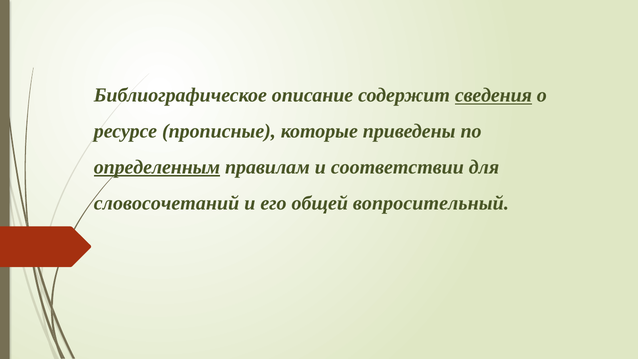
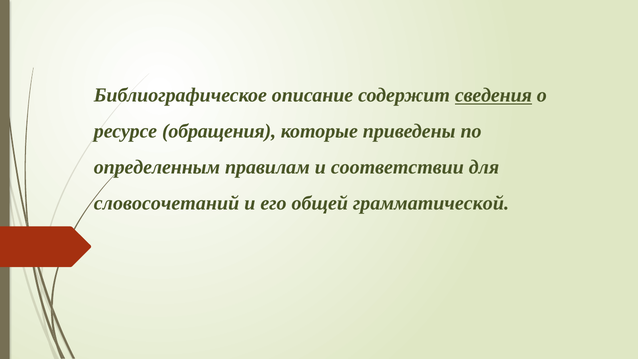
прописные: прописные -> обращения (219, 131)
определенным underline: present -> none (157, 167)
вопросительный: вопросительный -> грамматической (431, 203)
